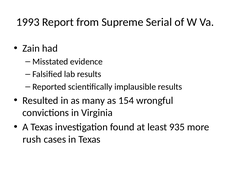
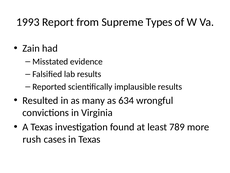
Serial: Serial -> Types (159, 22)
154: 154 -> 634 (126, 100)
935: 935 -> 789 (177, 127)
